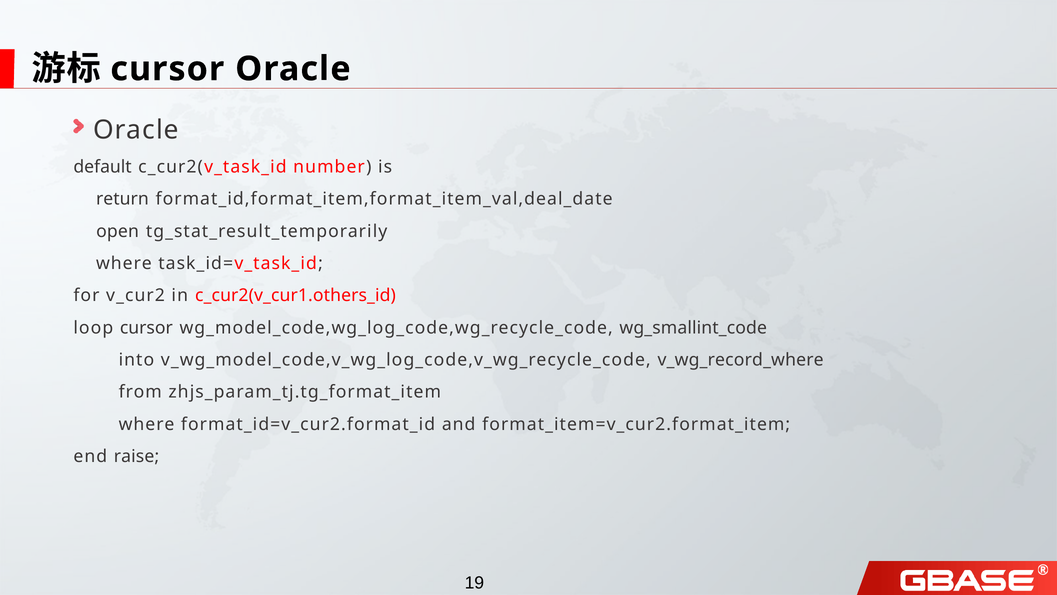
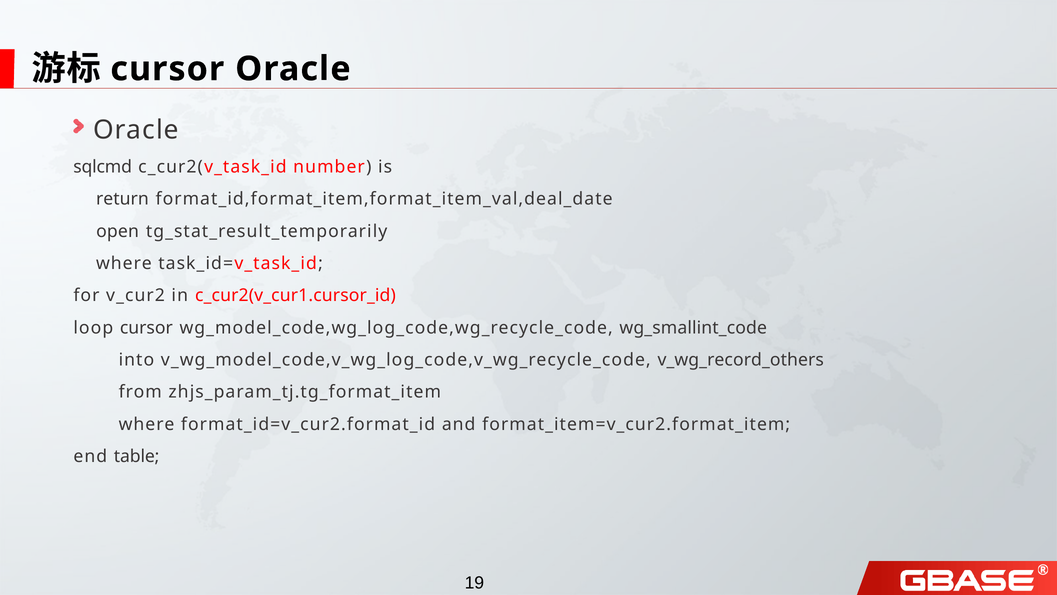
default: default -> sqlcmd (103, 167)
c_cur2(v_cur1.others_id: c_cur2(v_cur1.others_id -> c_cur2(v_cur1.cursor_id (295, 295)
v_wg_record_where: v_wg_record_where -> v_wg_record_others (741, 360)
raise: raise -> table (137, 456)
